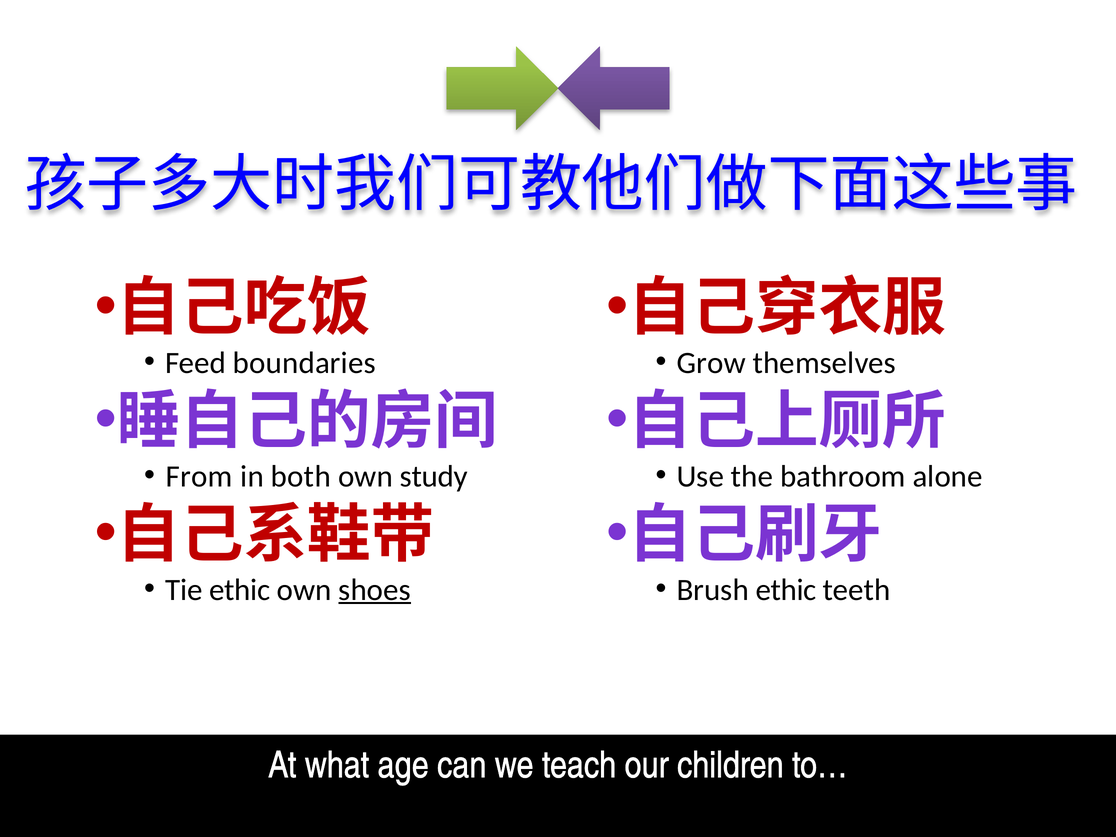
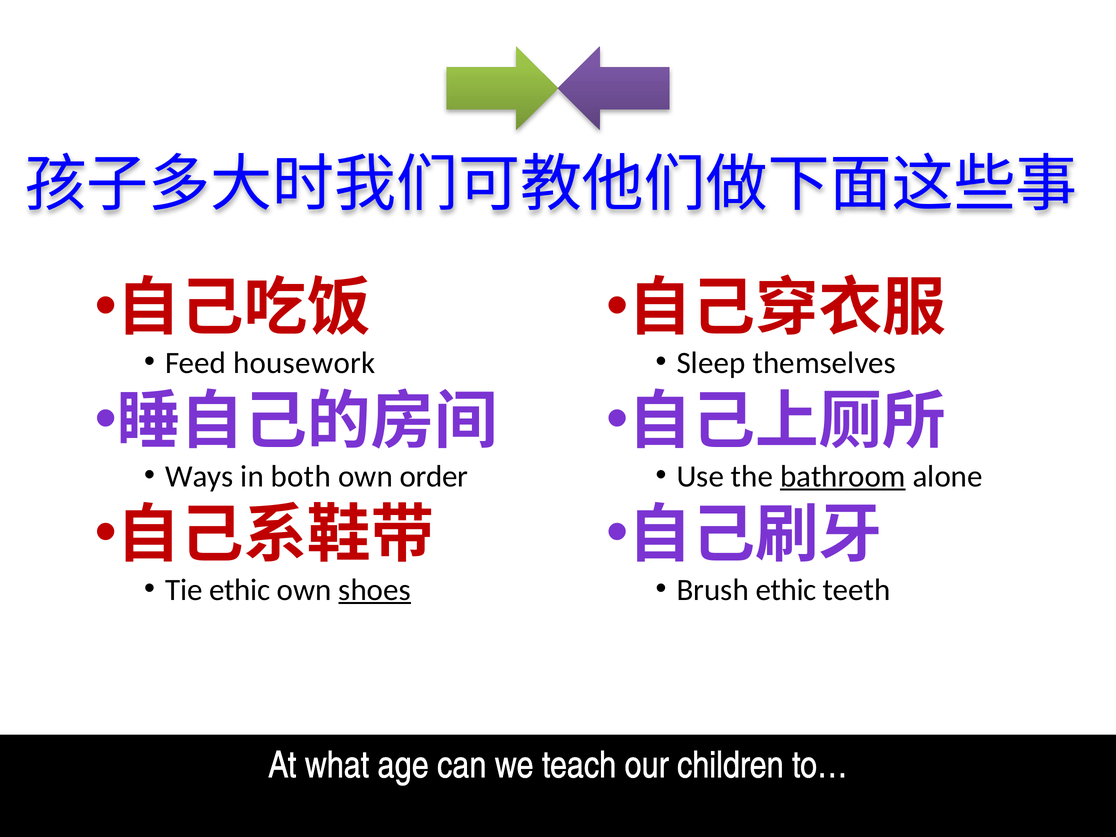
boundaries: boundaries -> housework (304, 363)
Grow: Grow -> Sleep (711, 363)
From: From -> Ways (199, 476)
study: study -> order (434, 476)
bathroom underline: none -> present (843, 476)
